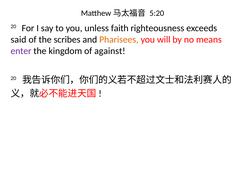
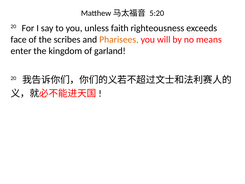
said: said -> face (19, 39)
enter colour: purple -> black (21, 51)
against: against -> garland (110, 51)
